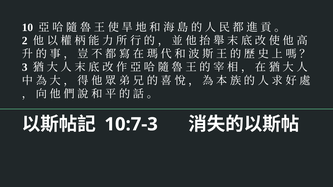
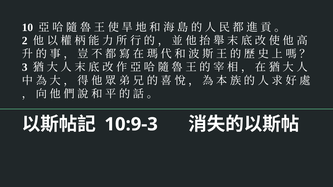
10:7-3: 10:7-3 -> 10:9-3 (131, 124)
